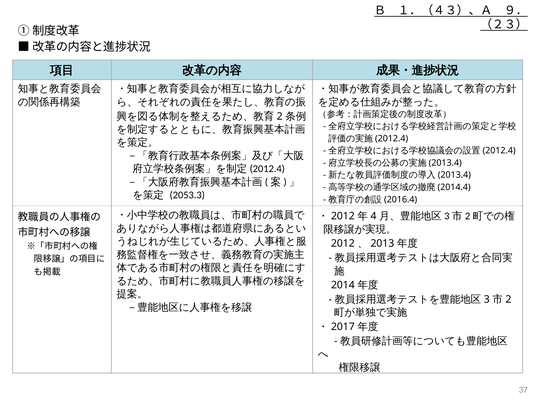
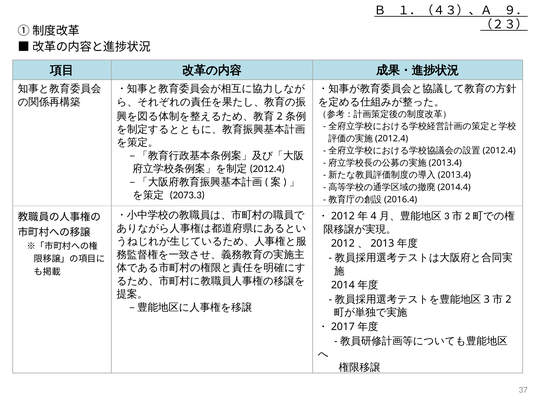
2053.3: 2053.3 -> 2073.3 (187, 195)
